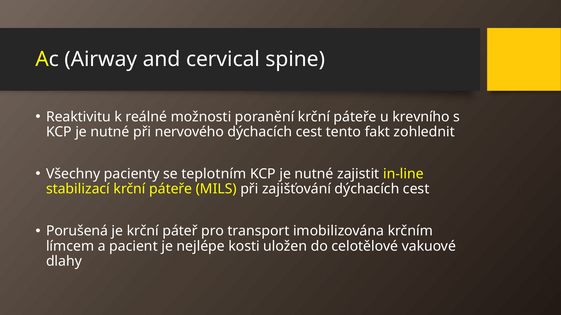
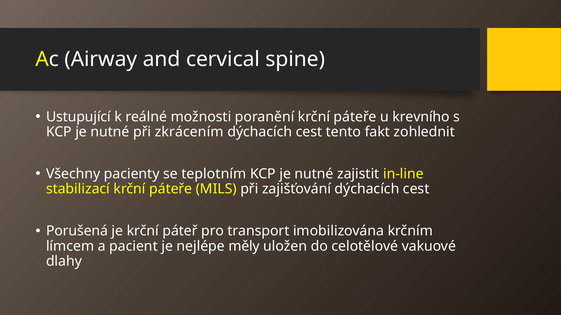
Reaktivitu: Reaktivitu -> Ustupující (78, 117)
nervového: nervového -> zkrácením (189, 132)
kosti: kosti -> měly (244, 246)
